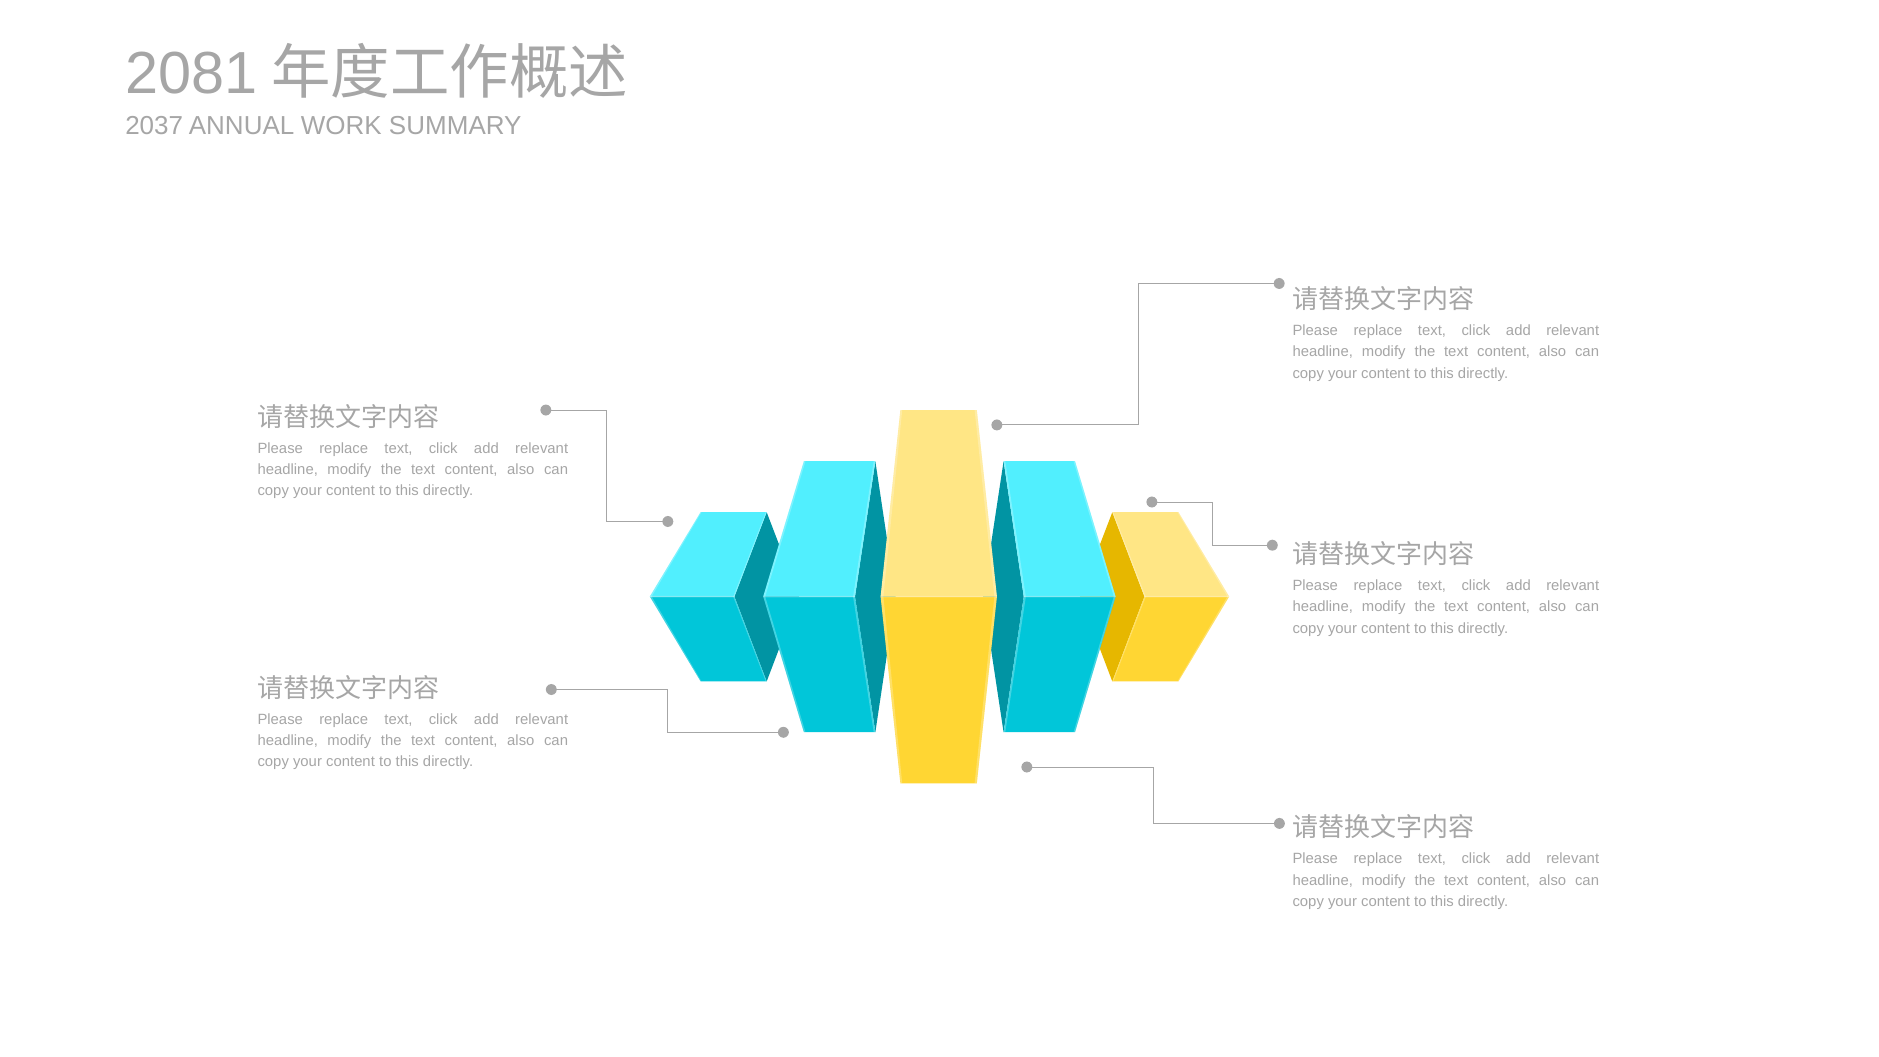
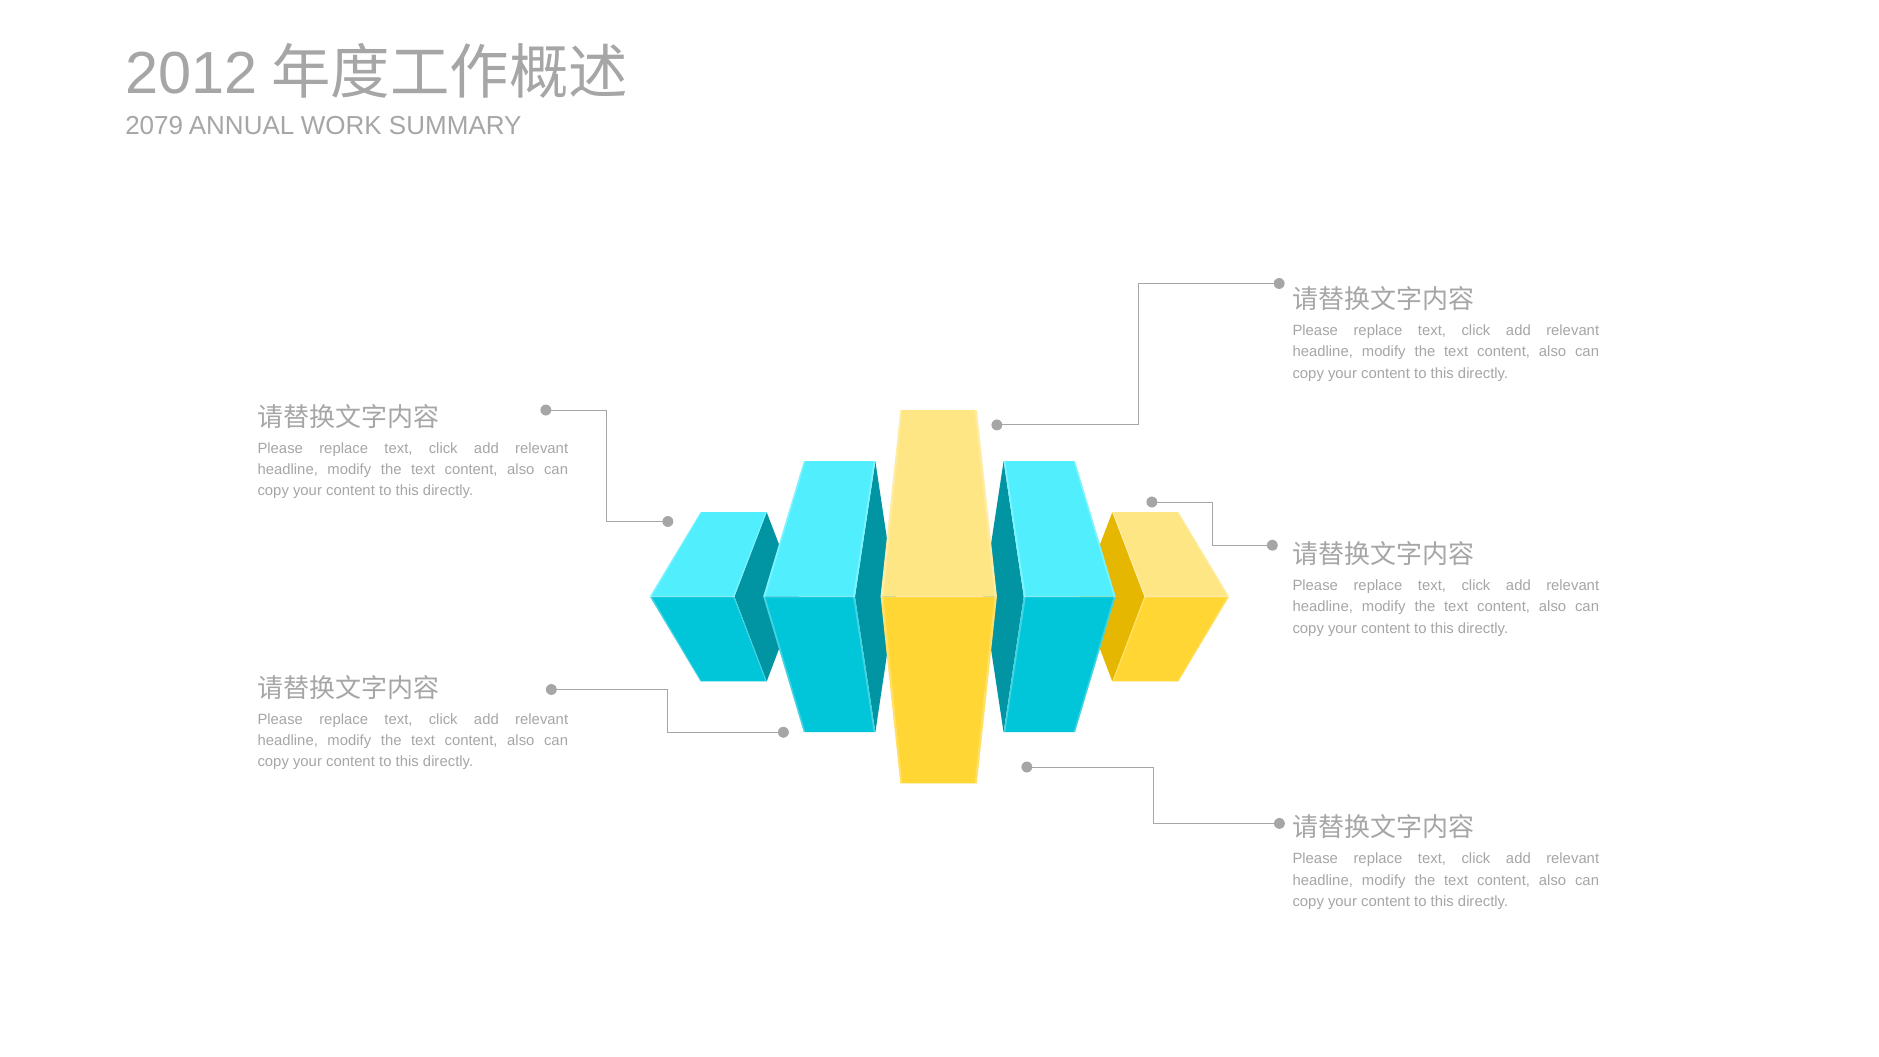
2081: 2081 -> 2012 (191, 74)
2037: 2037 -> 2079 (154, 126)
